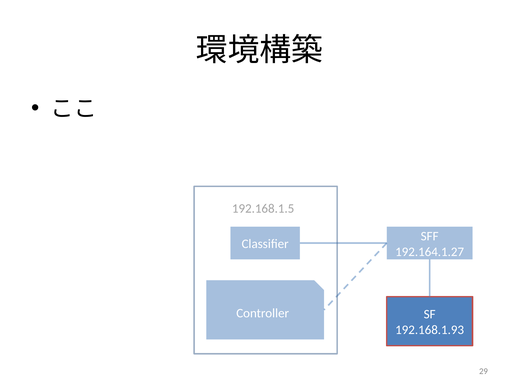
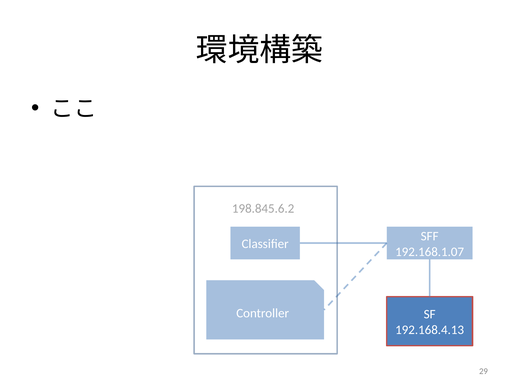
192.168.1.5: 192.168.1.5 -> 198.845.6.2 (263, 209)
192.164.1.27: 192.164.1.27 -> 192.168.1.07 (430, 252)
192.168.1.93: 192.168.1.93 -> 192.168.4.13 (430, 330)
